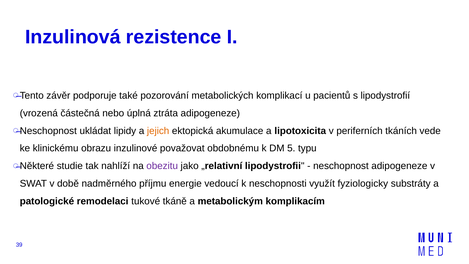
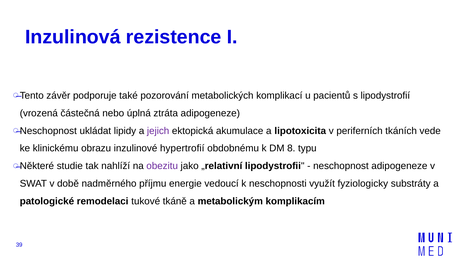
jejich colour: orange -> purple (158, 131)
považovat: považovat -> hypertrofií (182, 148)
5: 5 -> 8 (291, 148)
